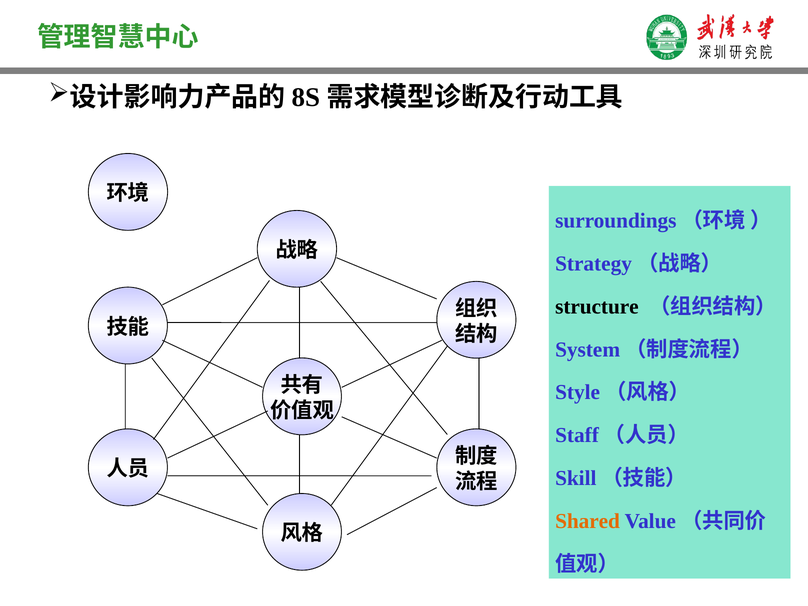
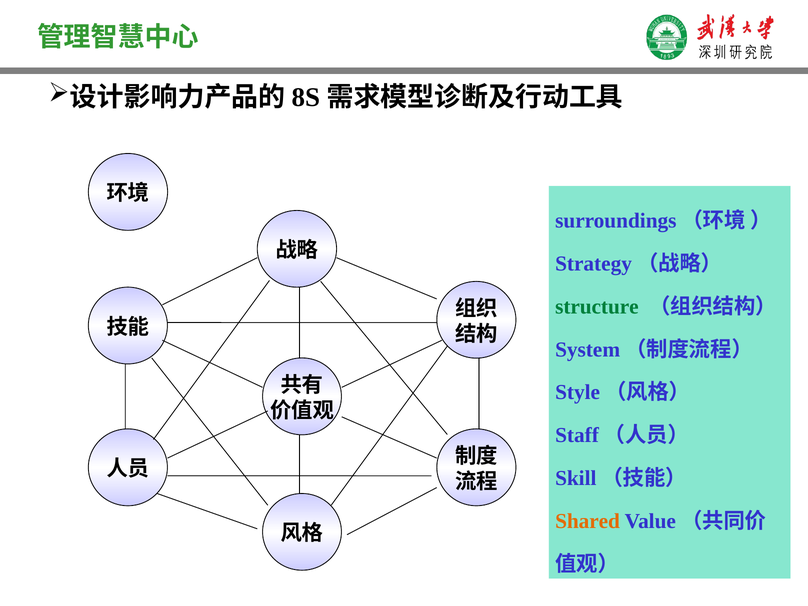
structure colour: black -> green (597, 307)
